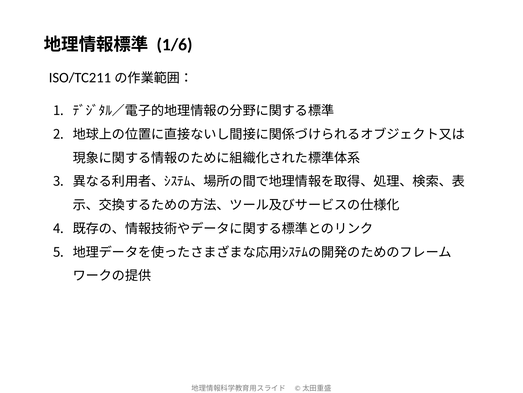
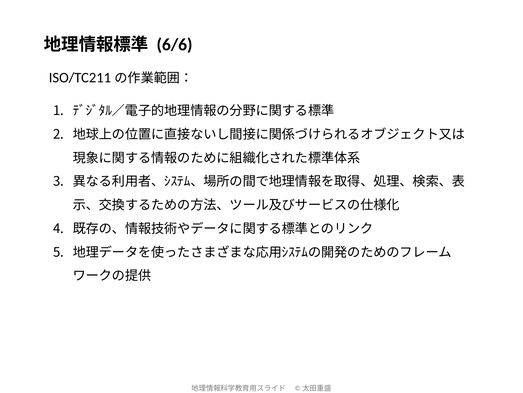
1/6: 1/6 -> 6/6 (175, 44)
